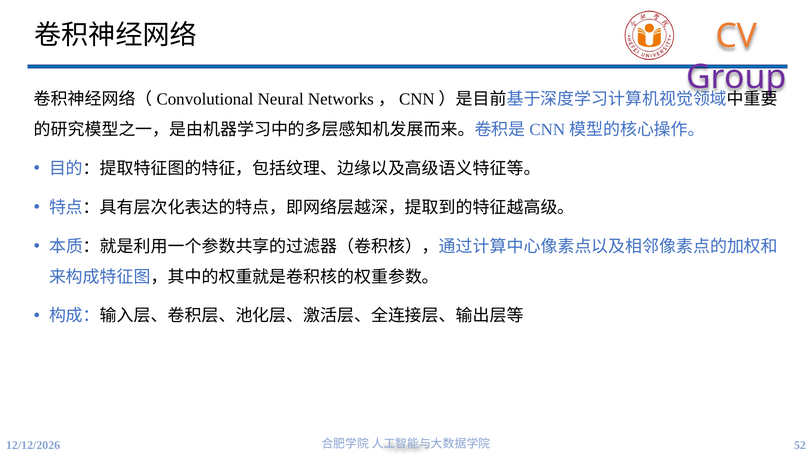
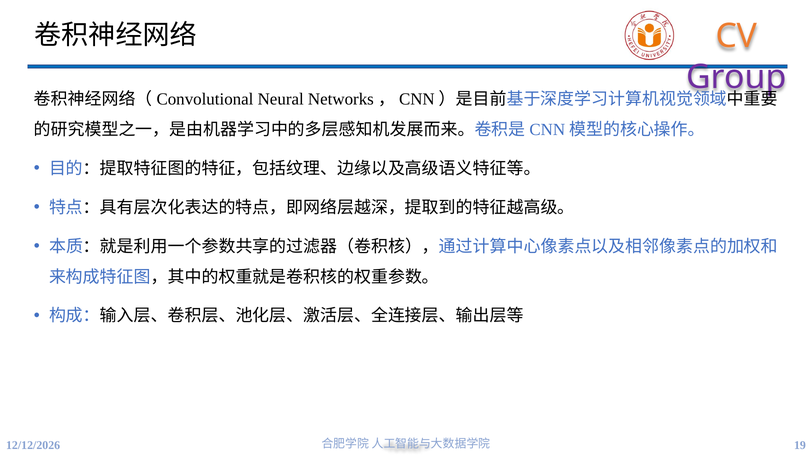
52: 52 -> 19 (800, 445)
